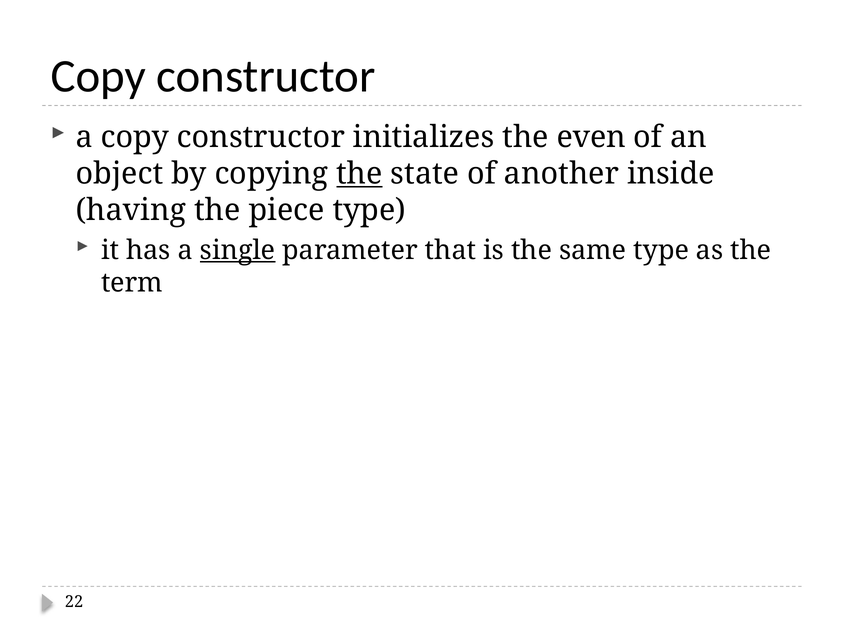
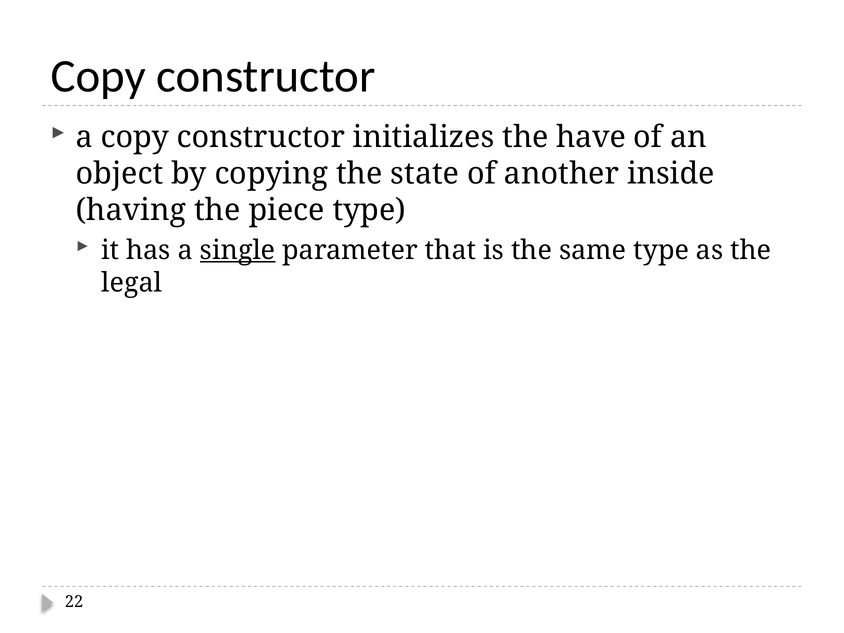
even: even -> have (591, 137)
the underline: present -> none (359, 174)
term: term -> legal (132, 283)
